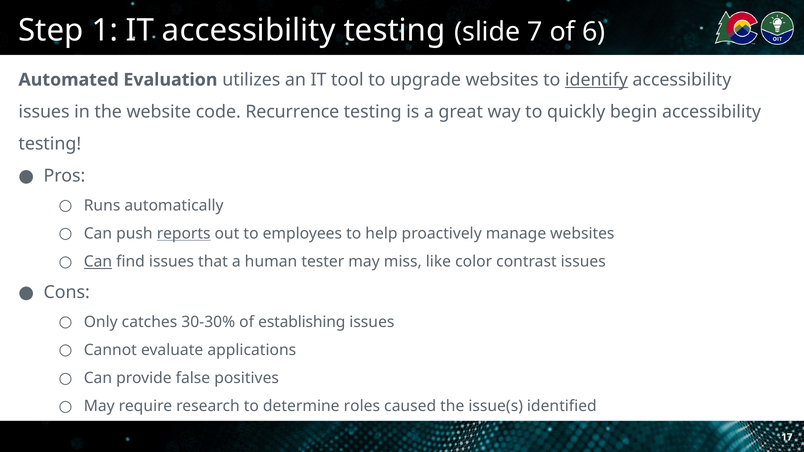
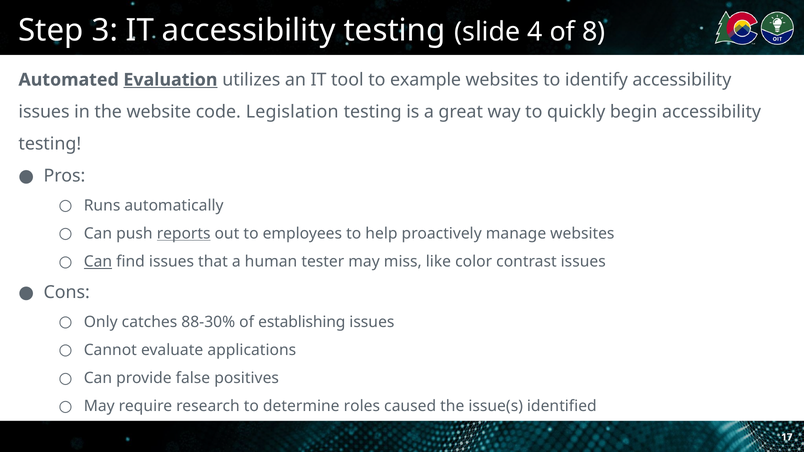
1: 1 -> 3 (105, 31)
7: 7 -> 4 (535, 32)
6: 6 -> 8 (594, 32)
Evaluation underline: none -> present (170, 80)
upgrade: upgrade -> example (426, 80)
identify underline: present -> none (596, 80)
Recurrence: Recurrence -> Legislation (292, 112)
30-30%: 30-30% -> 88-30% (208, 322)
